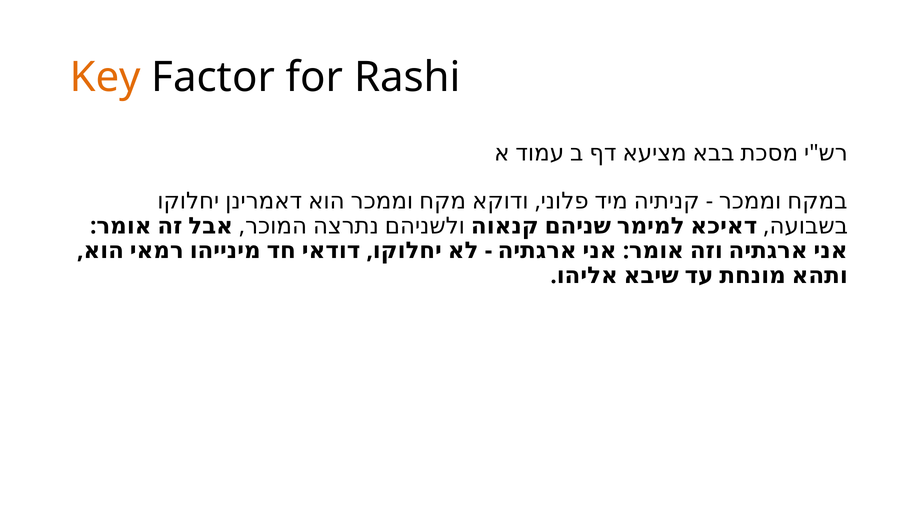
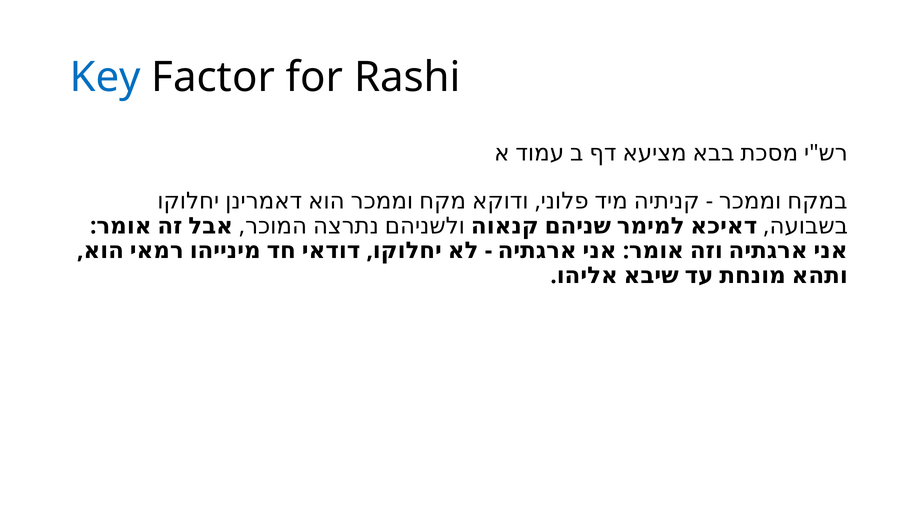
Key colour: orange -> blue (105, 77)
